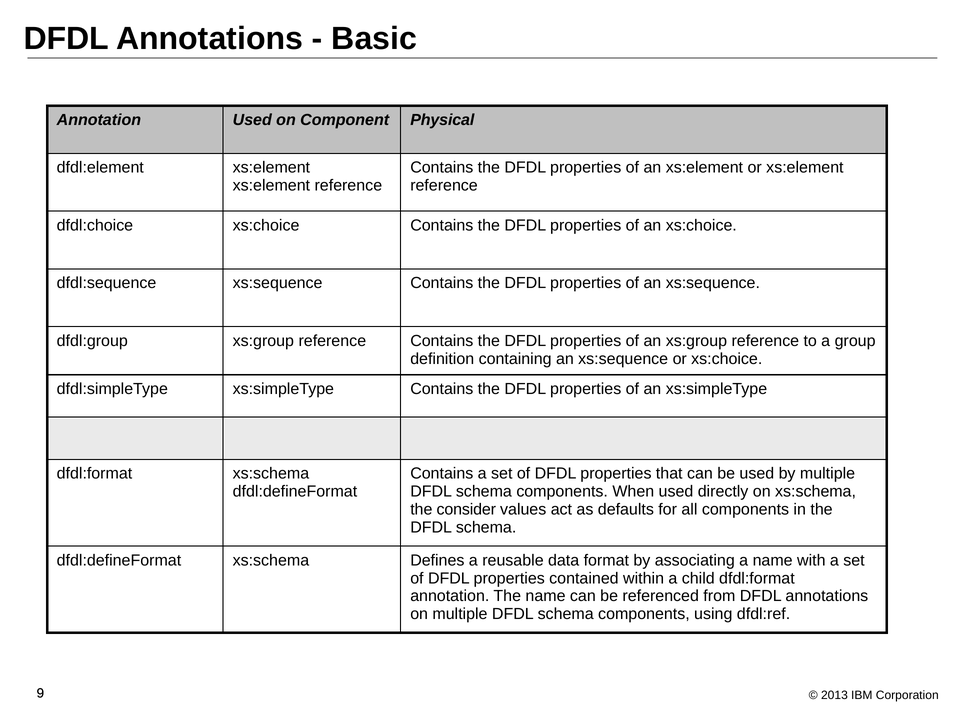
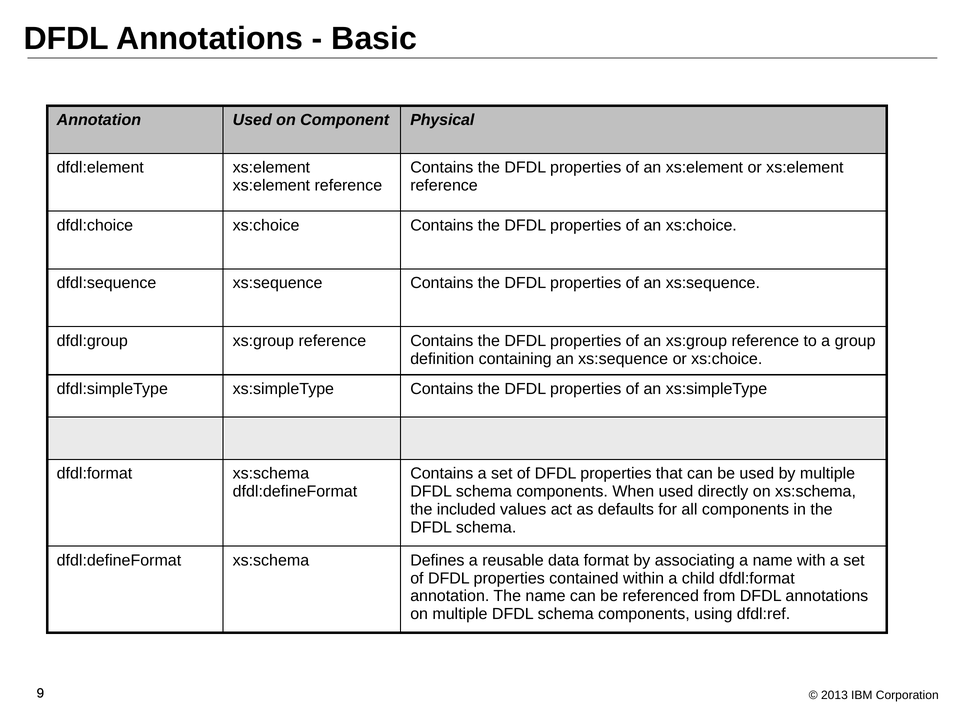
consider: consider -> included (466, 509)
